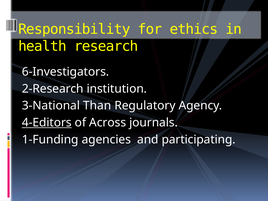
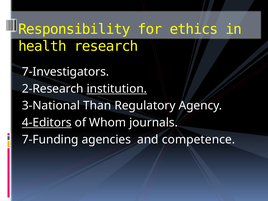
6-Investigators: 6-Investigators -> 7-Investigators (65, 72)
institution underline: none -> present (117, 89)
Across: Across -> Whom (108, 123)
1-Funding: 1-Funding -> 7-Funding (50, 139)
participating: participating -> competence (198, 139)
